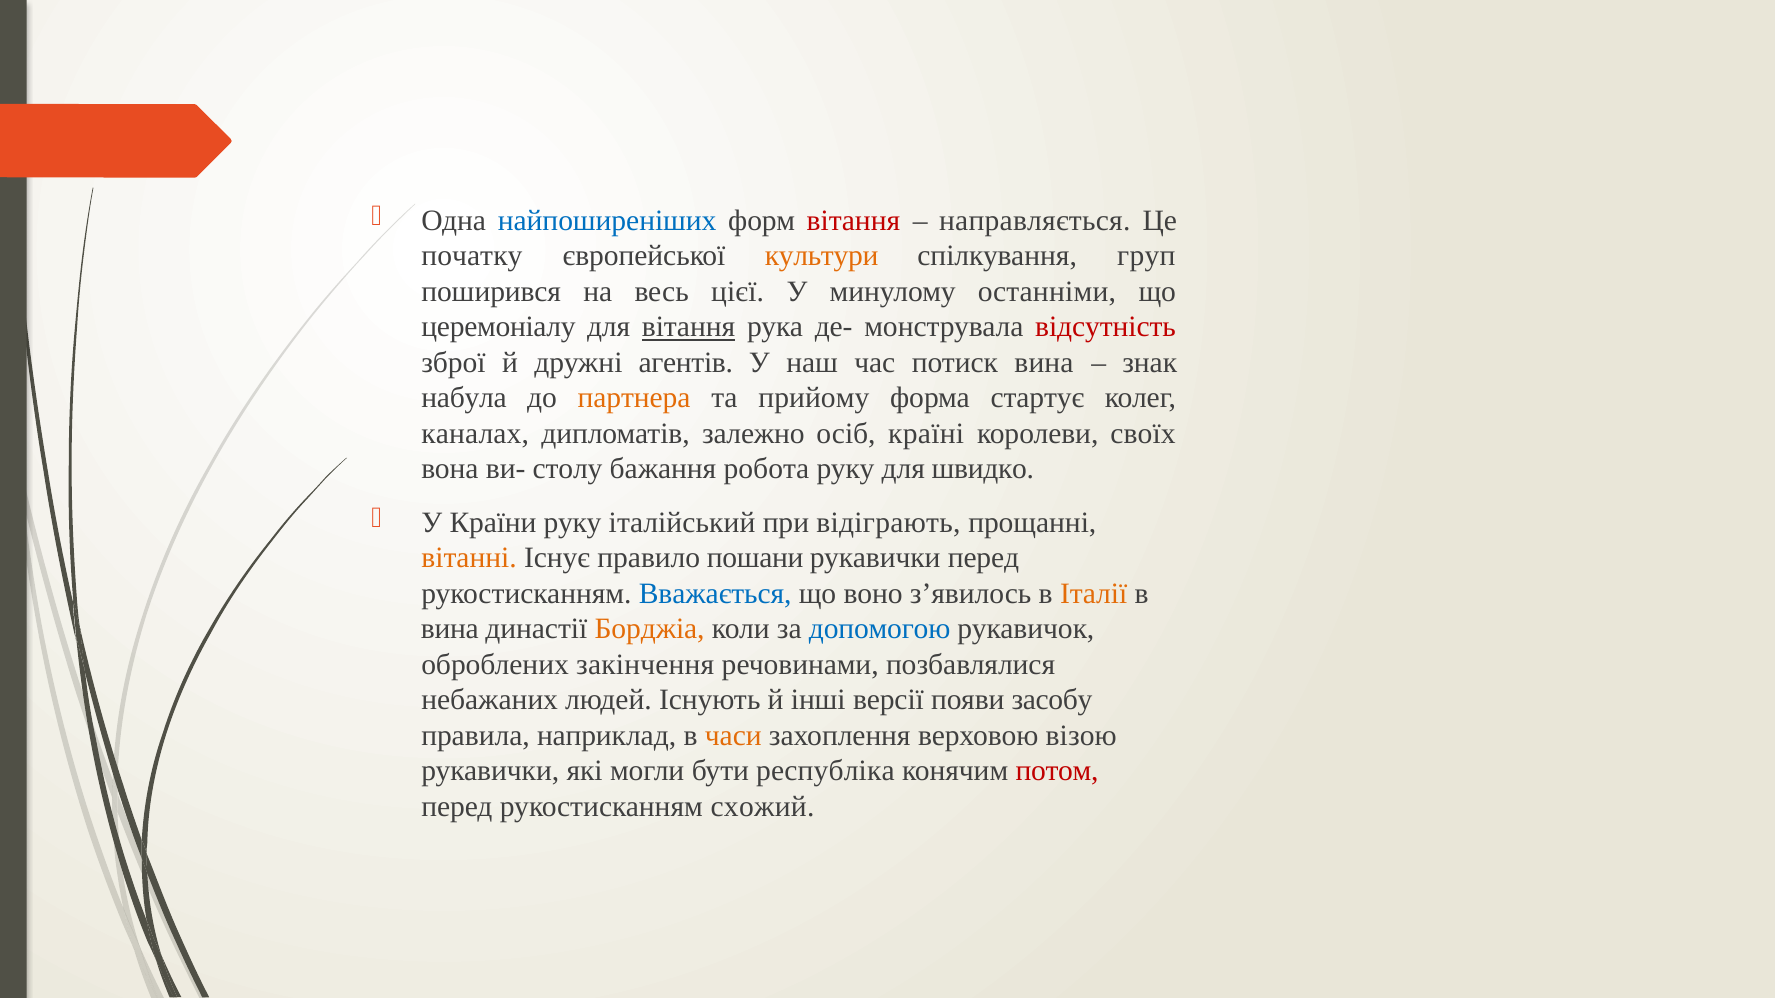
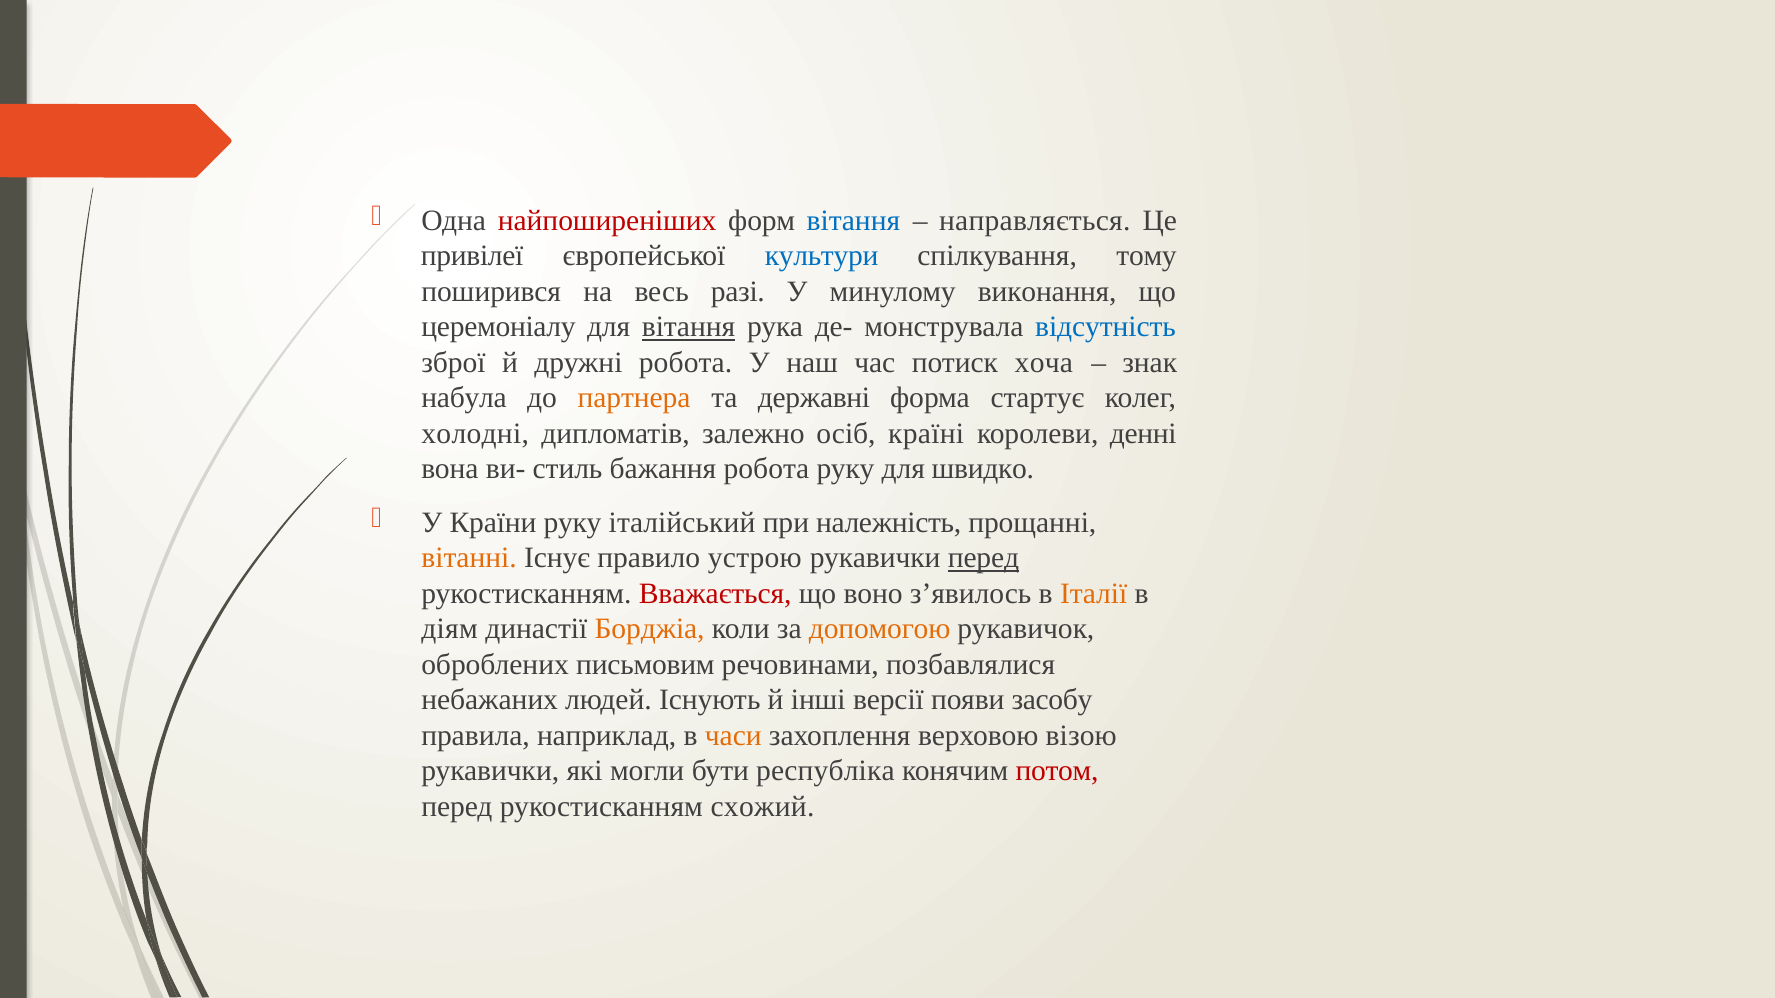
найпоширеніших colour: blue -> red (607, 221)
вітання colour: red -> blue (853, 221)
початку: початку -> привілеї (472, 256)
культури colour: orange -> blue (822, 256)
груп: груп -> тому (1147, 256)
цієї: цієї -> разі (738, 292)
останніми: останніми -> виконання (1047, 292)
відсутність colour: red -> blue (1106, 327)
дружні агентів: агентів -> робота (686, 363)
потиск вина: вина -> хоча (1044, 363)
прийому: прийому -> державні (814, 398)
каналах: каналах -> холодні (475, 434)
своїх: своїх -> денні (1143, 434)
столу: столу -> стиль (568, 469)
відіграють: відіграють -> належність (889, 523)
пошани: пошани -> устрою (755, 558)
перед underline: none -> present (983, 558)
Вважається colour: blue -> red (715, 594)
вина: вина -> діям (450, 629)
допомогою colour: blue -> orange (880, 629)
закінчення: закінчення -> письмовим (645, 665)
